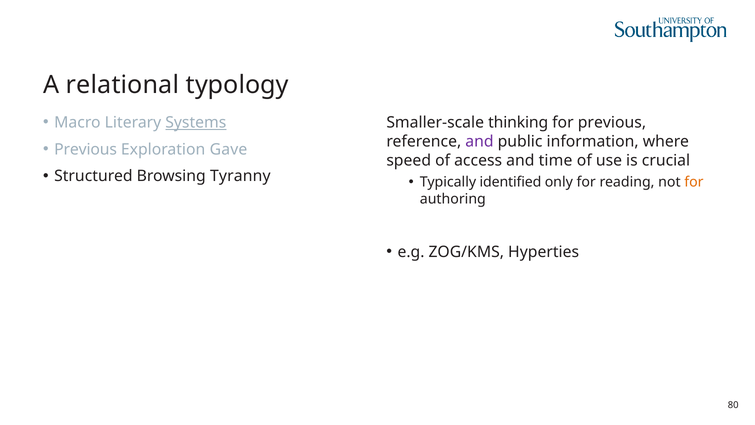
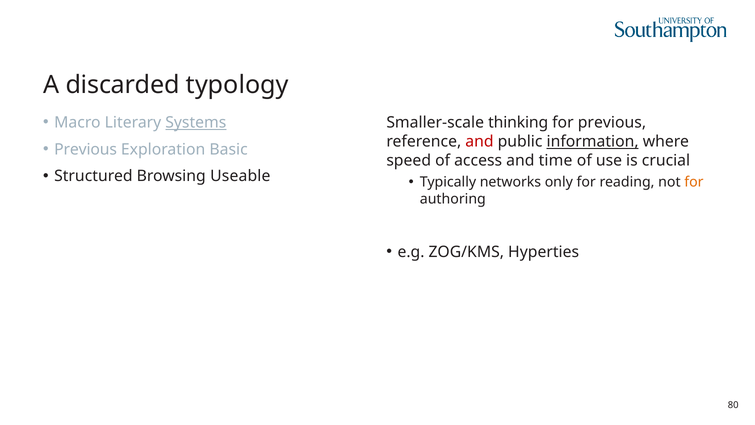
relational: relational -> discarded (123, 85)
and colour: purple -> red (479, 141)
information underline: none -> present (593, 141)
Gave: Gave -> Basic (229, 149)
Tyranny: Tyranny -> Useable (240, 176)
identified: identified -> networks (510, 182)
